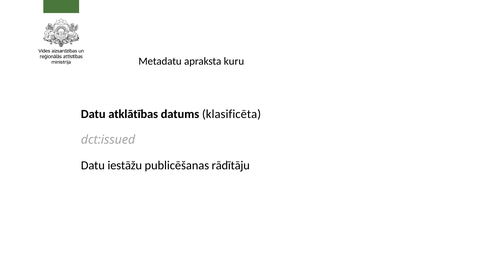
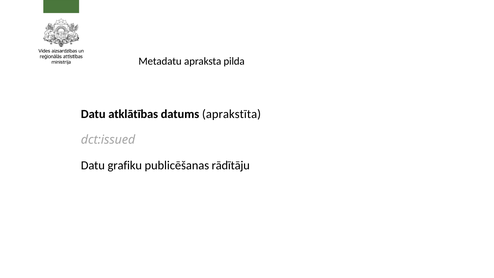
kuru: kuru -> pilda (234, 61)
klasificēta: klasificēta -> aprakstīta (232, 114)
iestāžu: iestāžu -> grafiku (125, 165)
